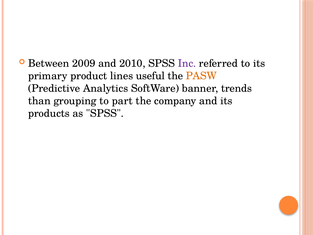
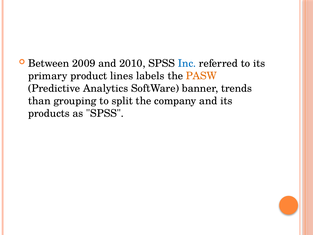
Inc colour: purple -> blue (187, 63)
useful: useful -> labels (150, 76)
part: part -> split (122, 101)
